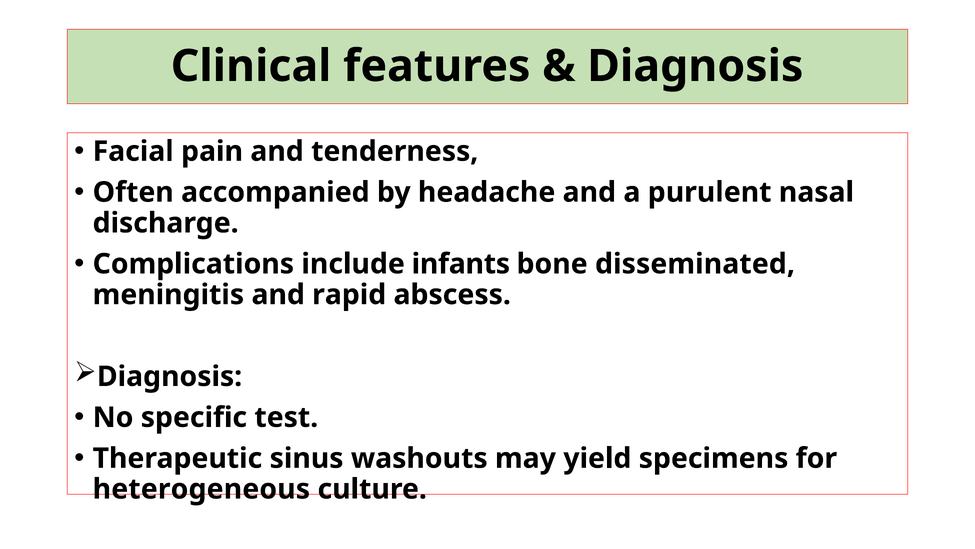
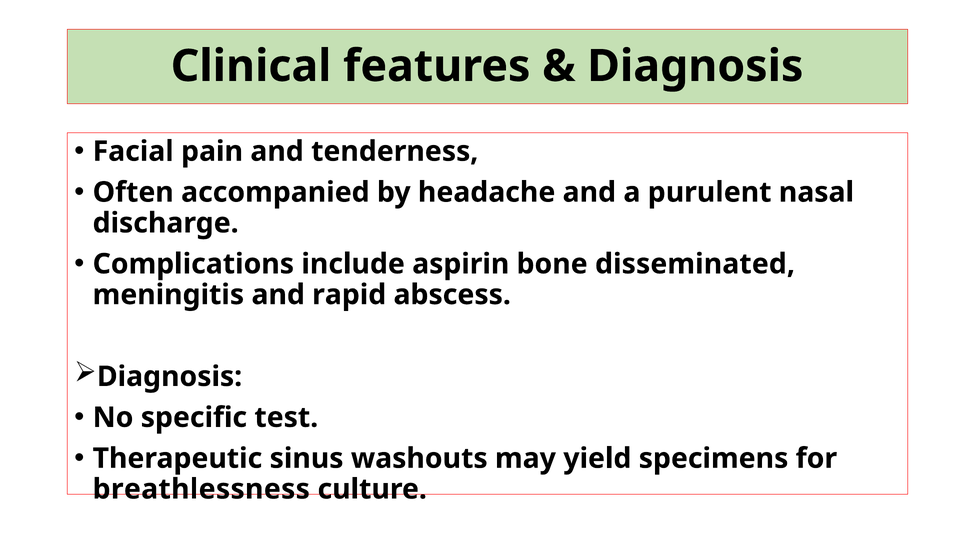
infants: infants -> aspirin (461, 264)
heterogeneous: heterogeneous -> breathlessness (201, 489)
